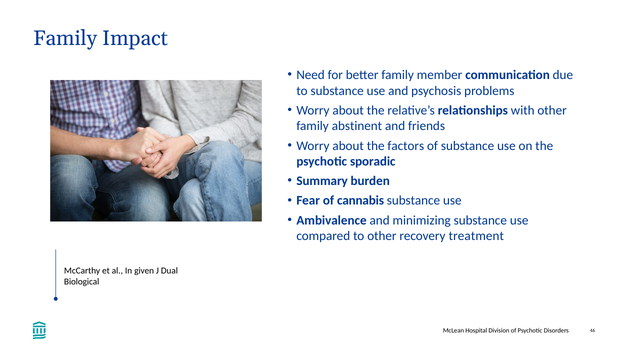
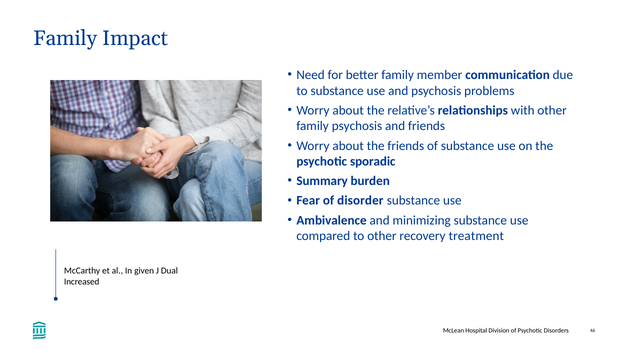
family abstinent: abstinent -> psychosis (357, 126)
the factors: factors -> friends (406, 146)
cannabis: cannabis -> disorder (360, 201)
Biological: Biological -> Increased (82, 282)
